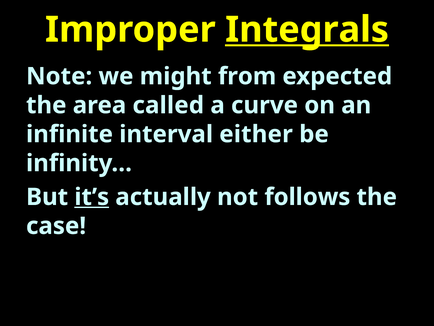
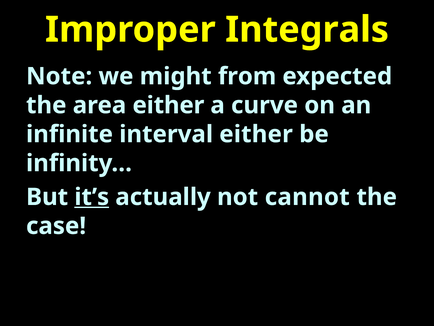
Integrals underline: present -> none (307, 30)
area called: called -> either (168, 105)
follows: follows -> cannot (307, 197)
